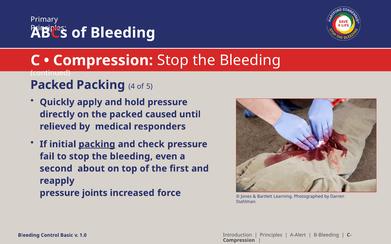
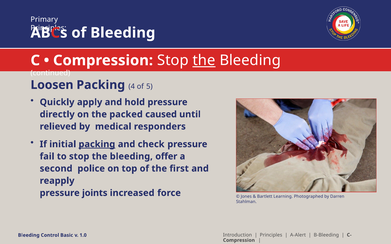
the underline: none -> present (204, 60)
Packed: Packed -> Loosen (52, 85)
even: even -> offer (166, 157)
about: about -> police (91, 169)
